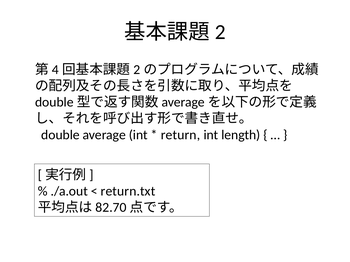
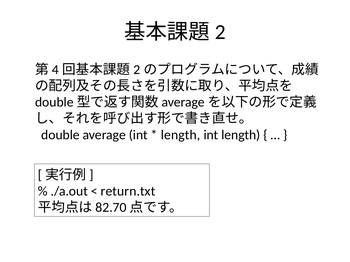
return: return -> length (181, 135)
